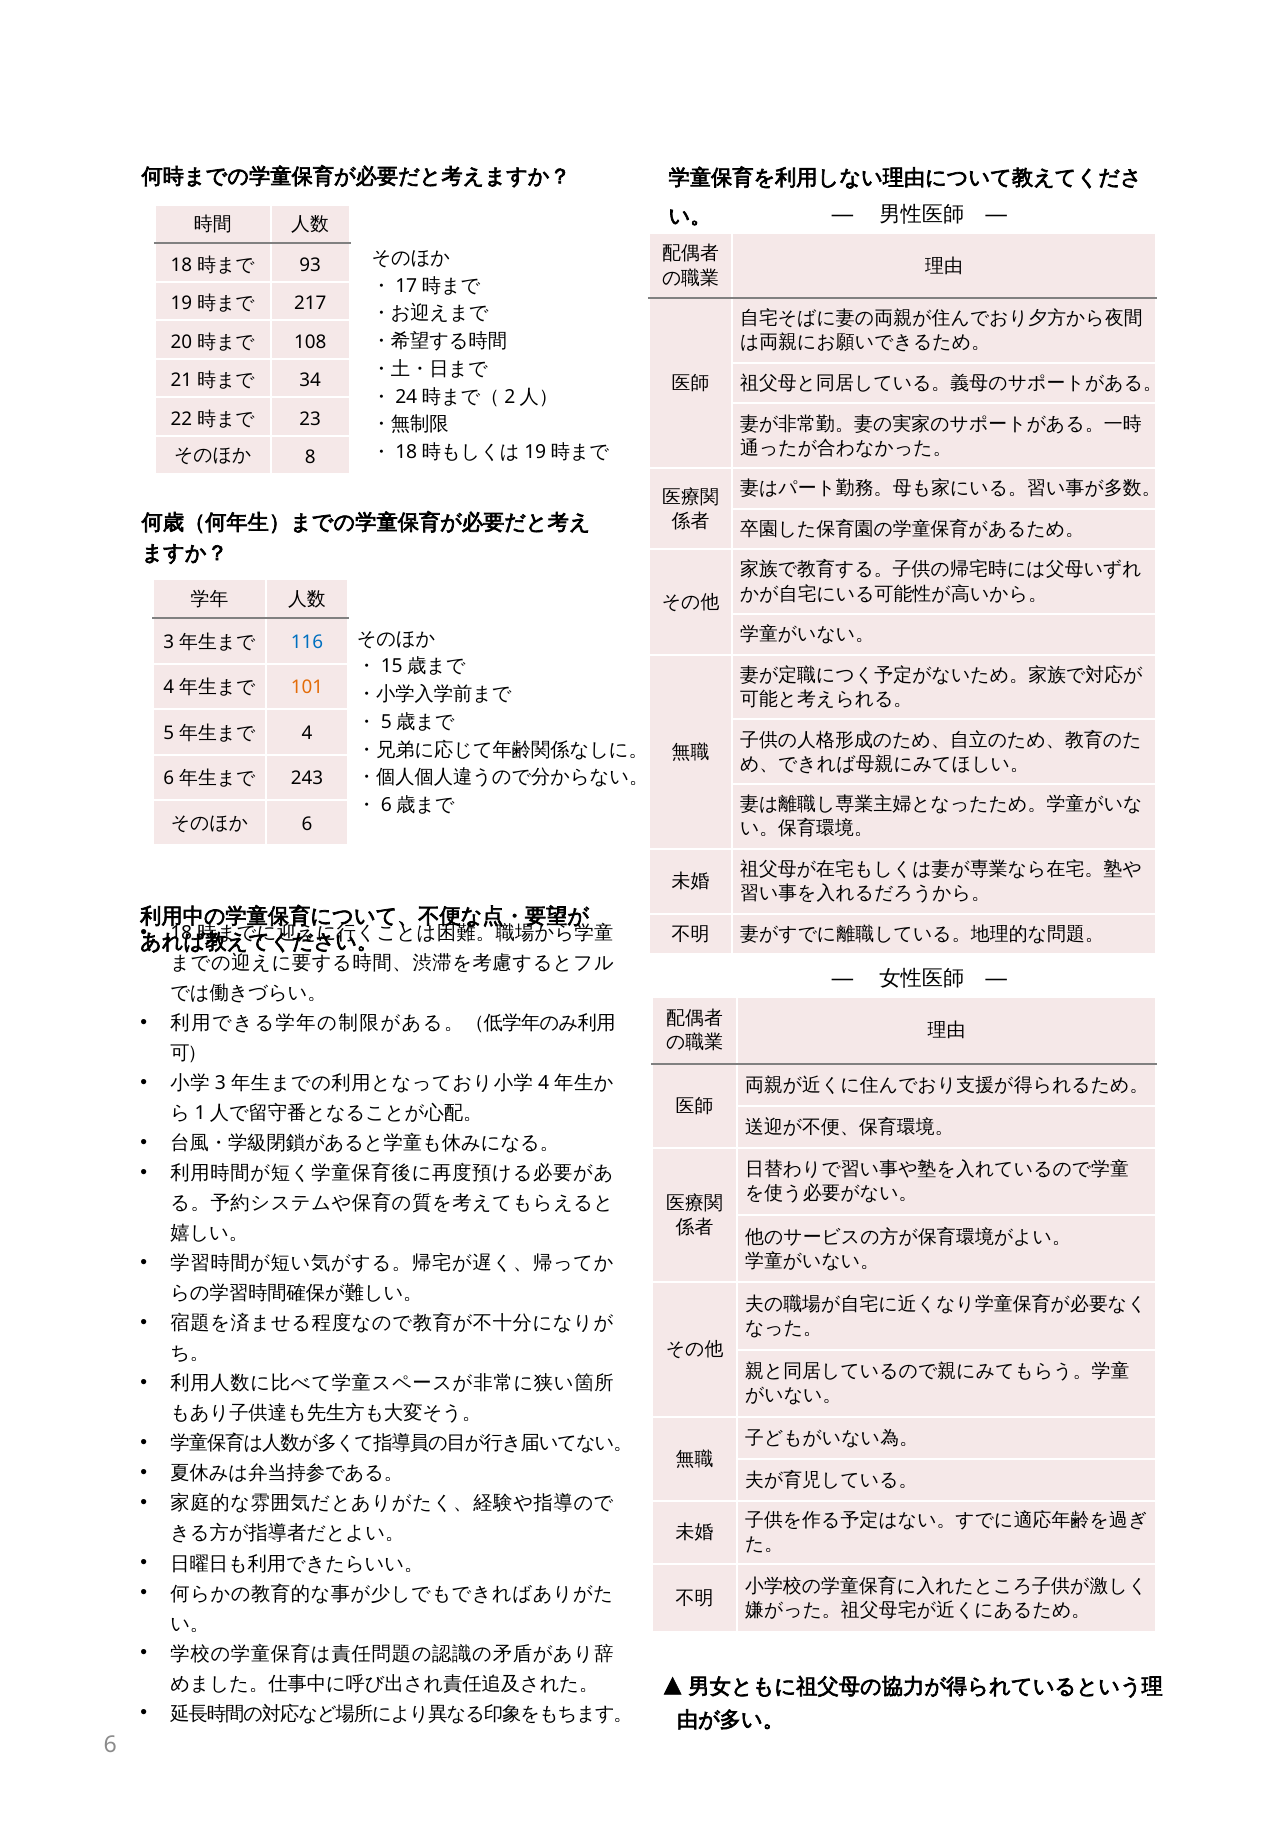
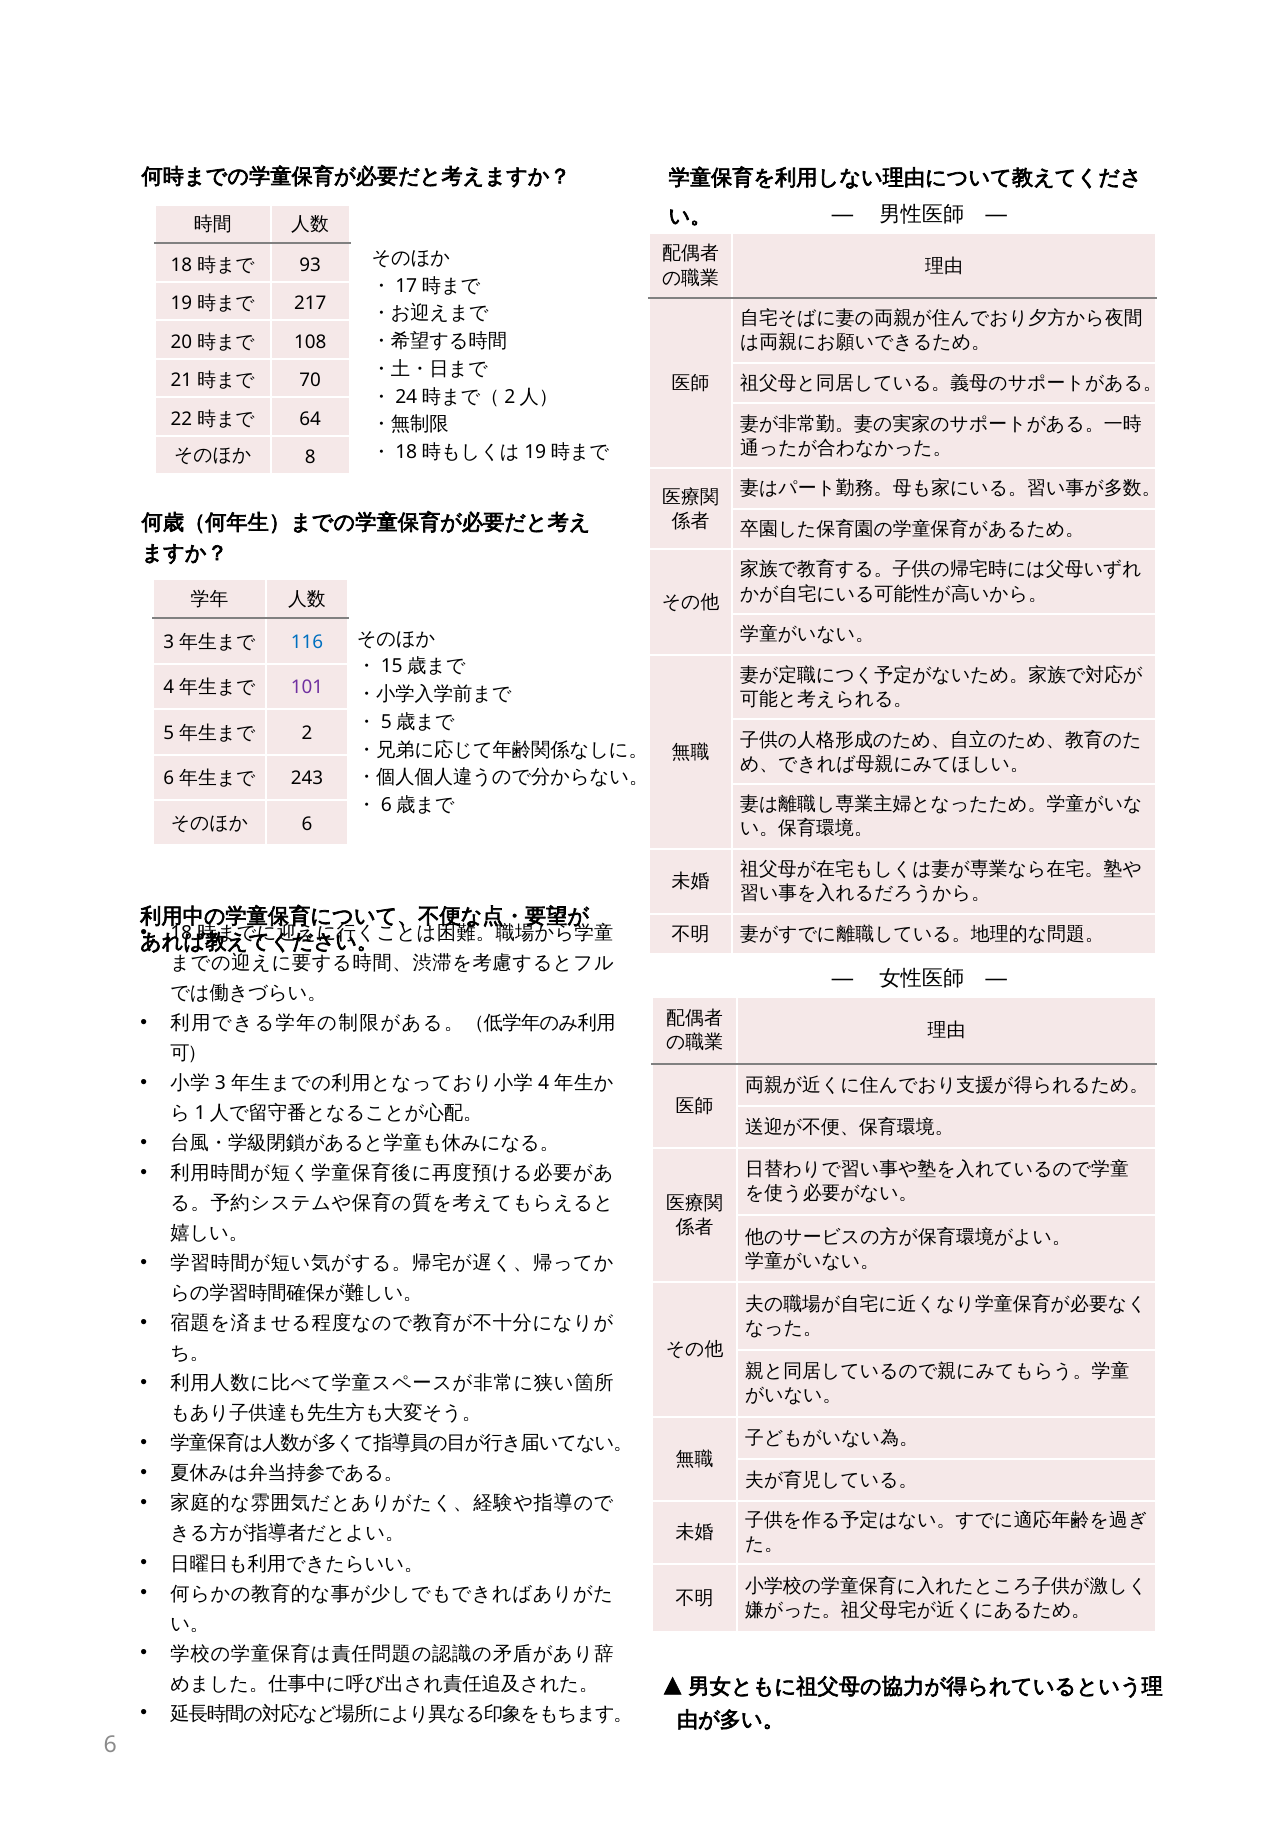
34: 34 -> 70 (310, 381)
23: 23 -> 64 (310, 419)
101 colour: orange -> purple (307, 687)
4: 4 -> 2 (307, 733)
